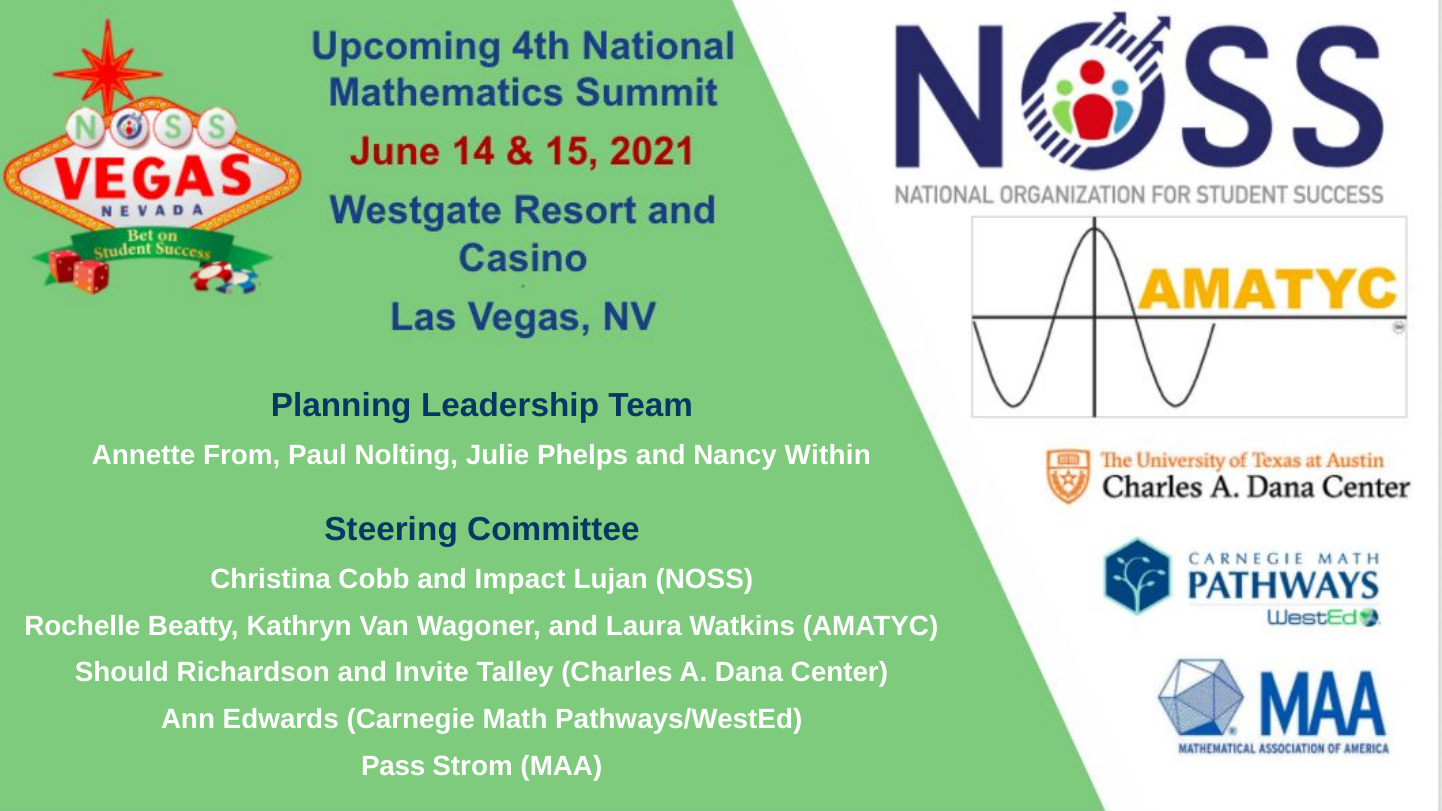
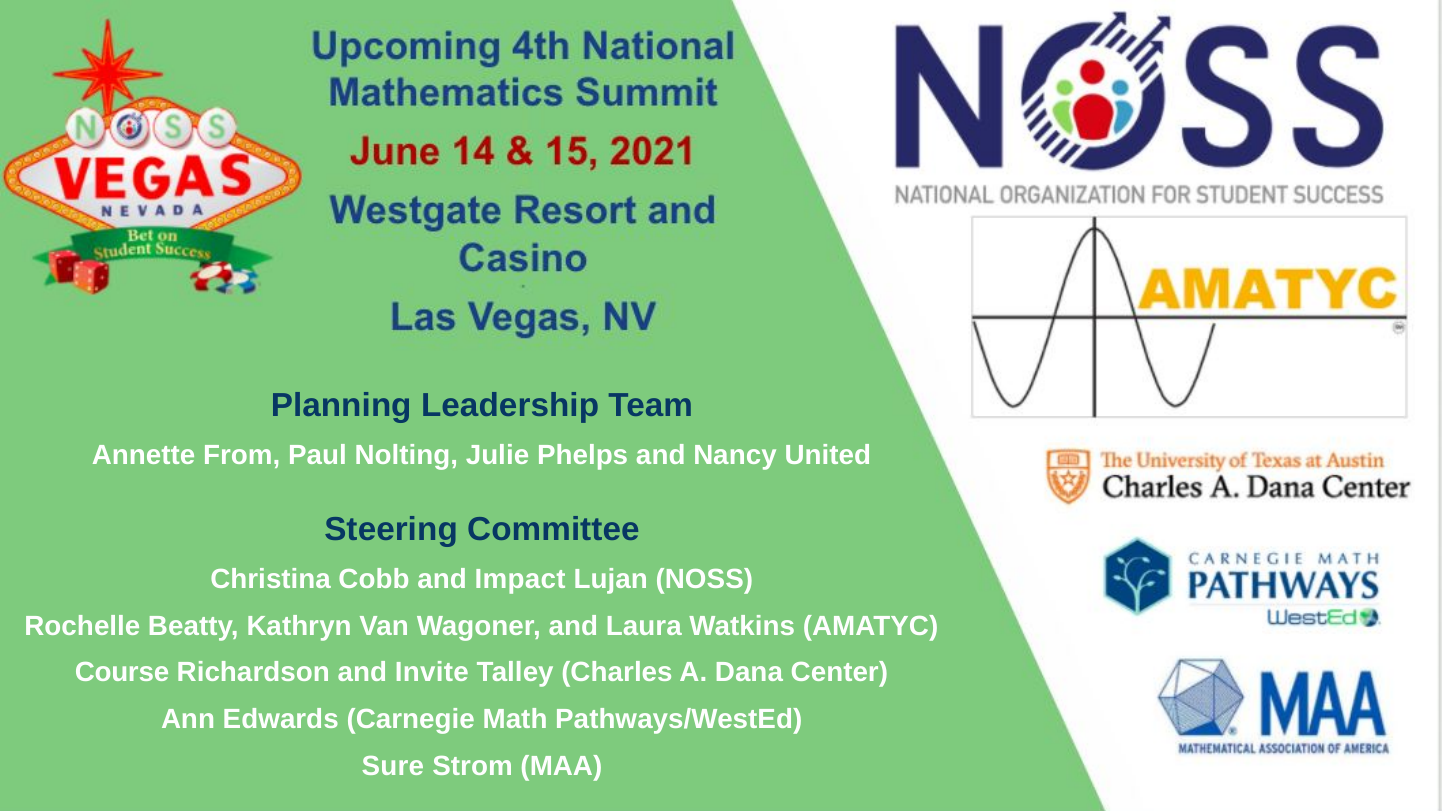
Within: Within -> United (828, 455)
Should: Should -> Course (122, 673)
Pass: Pass -> Sure (393, 766)
